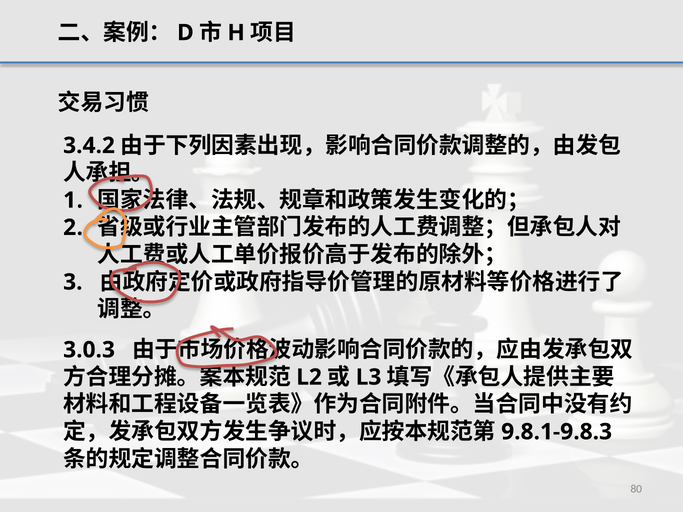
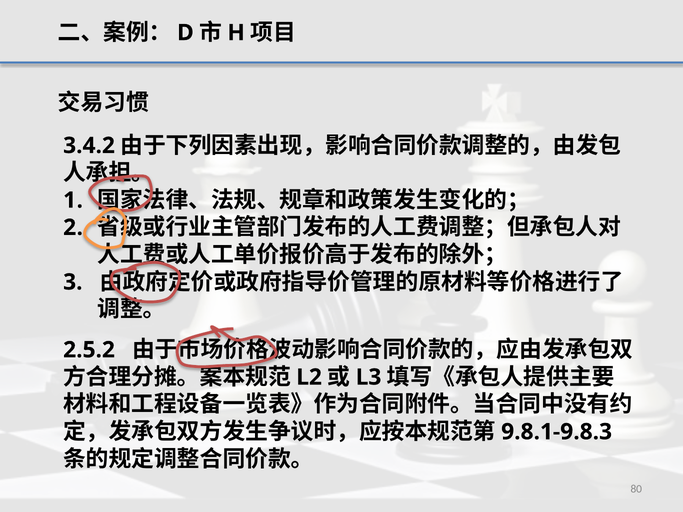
3.0.3: 3.0.3 -> 2.5.2 (89, 350)
